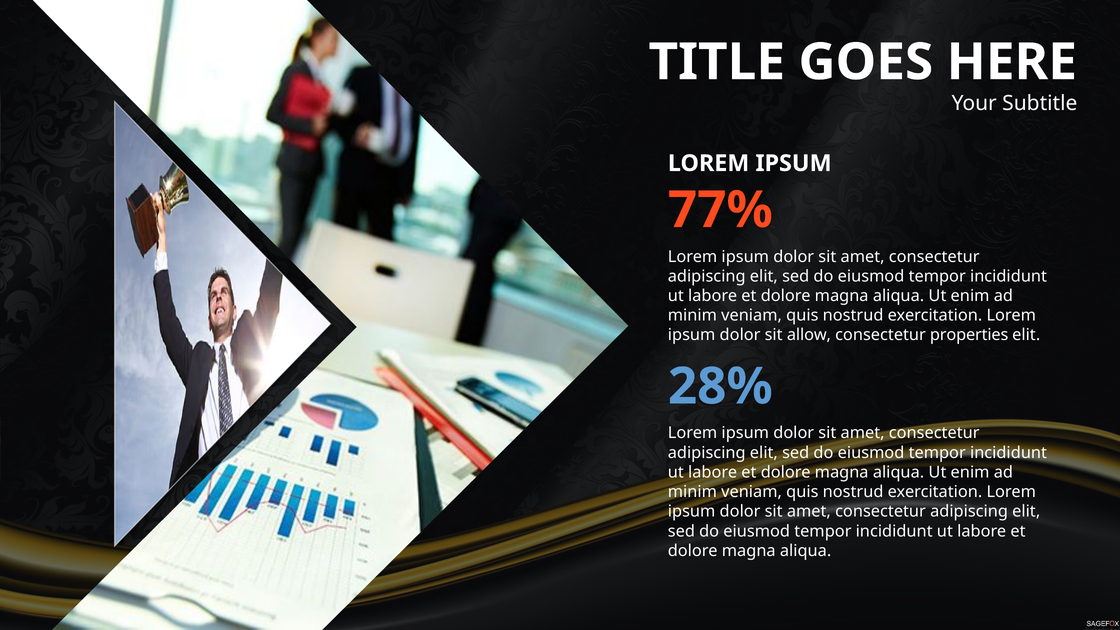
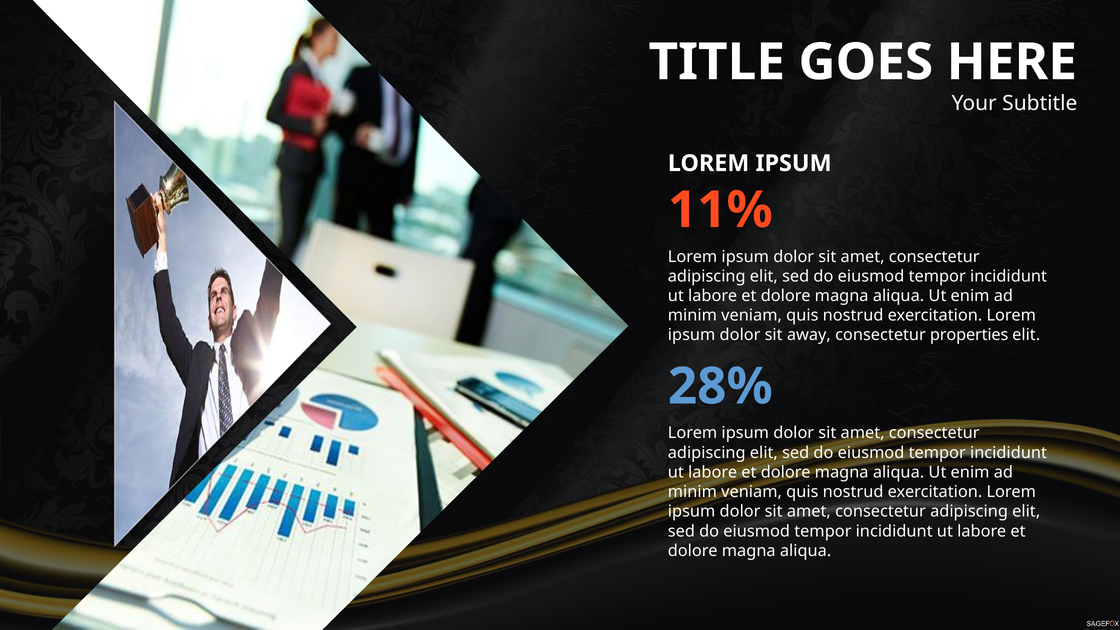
77%: 77% -> 11% (720, 210)
allow: allow -> away (809, 335)
